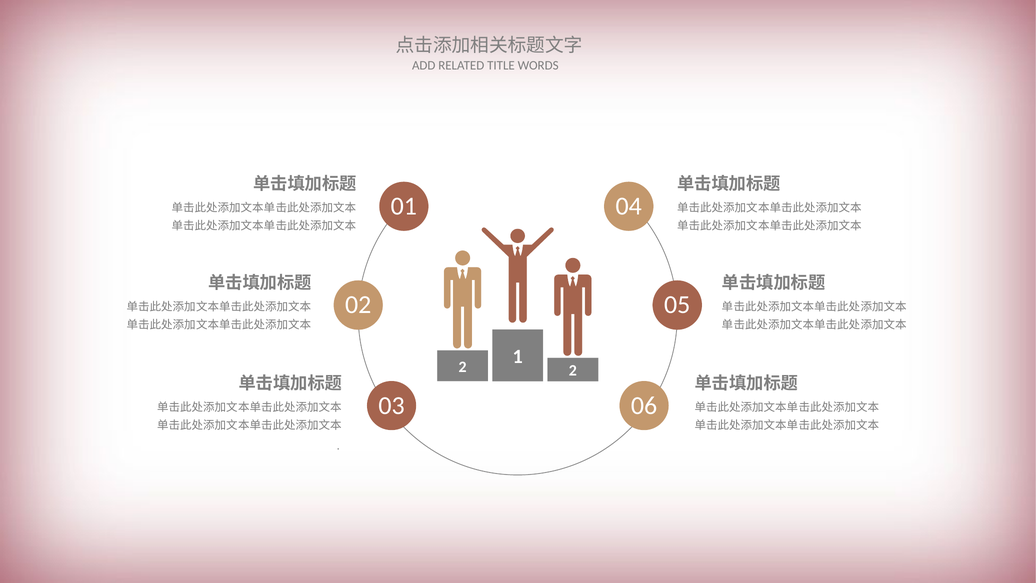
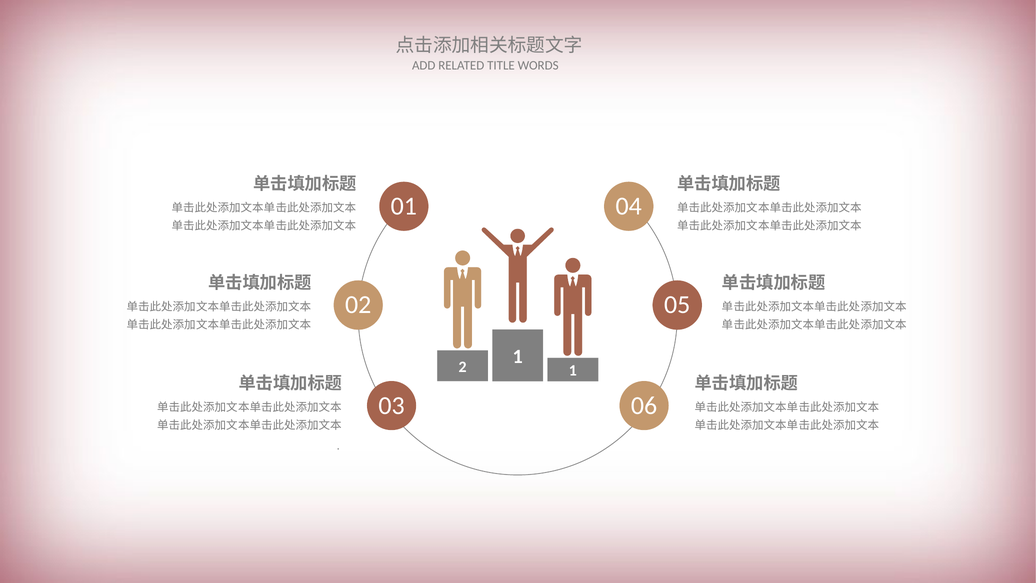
2 2: 2 -> 1 (573, 371)
